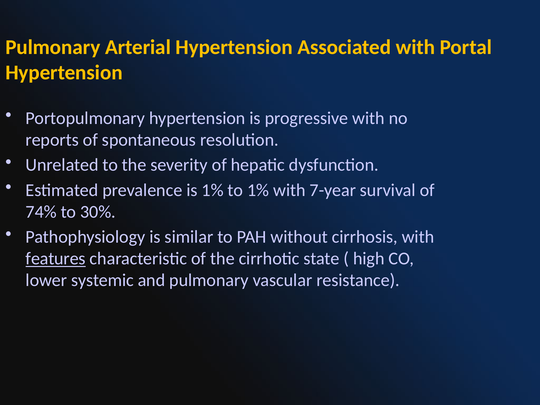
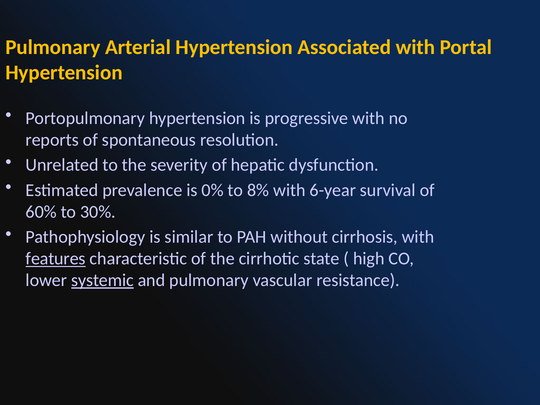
is 1%: 1% -> 0% (213, 190)
to 1%: 1% -> 8% (258, 190)
7-year: 7-year -> 6-year (333, 190)
74%: 74% -> 60% (41, 212)
systemic underline: none -> present (102, 280)
